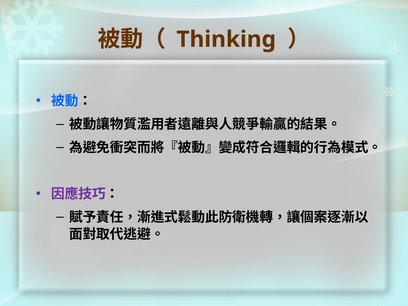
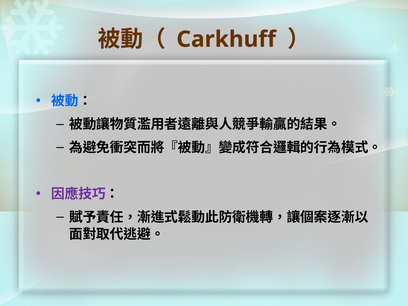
Thinking: Thinking -> Carkhuff (226, 39)
